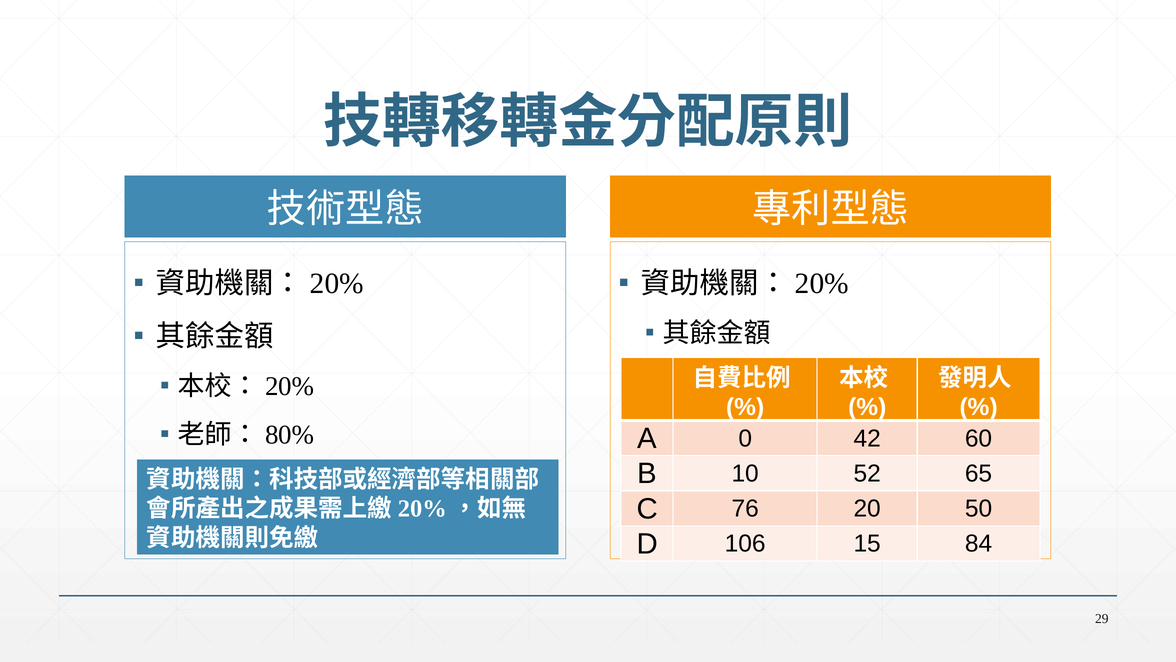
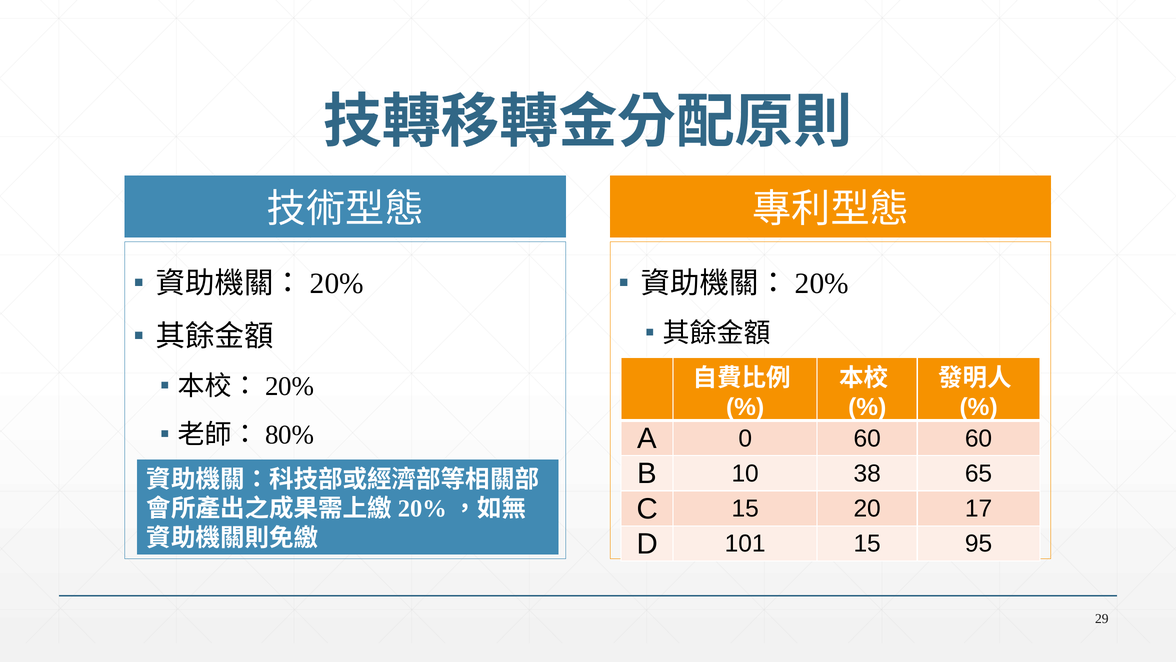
0 42: 42 -> 60 (867, 438)
52: 52 -> 38 (867, 473)
C 76: 76 -> 15 (745, 508)
50: 50 -> 17 (979, 508)
106: 106 -> 101 (745, 543)
84: 84 -> 95 (979, 543)
